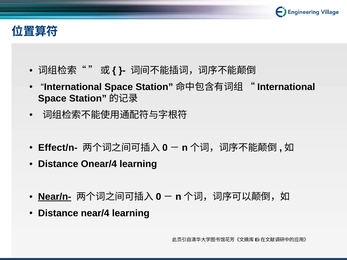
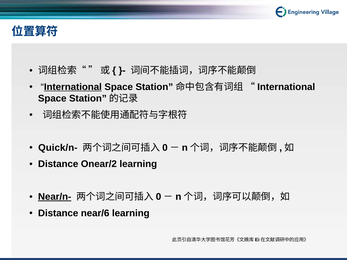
International underline: none -> present (73, 87)
Effect/n-: Effect/n- -> Quick/n- (58, 148)
Onear/4: Onear/4 -> Onear/2 (99, 164)
near/4: near/4 -> near/6 (95, 213)
